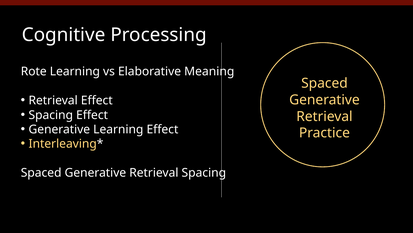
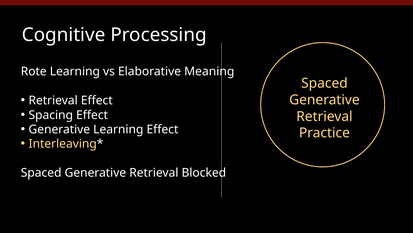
Retrieval Spacing: Spacing -> Blocked (204, 172)
